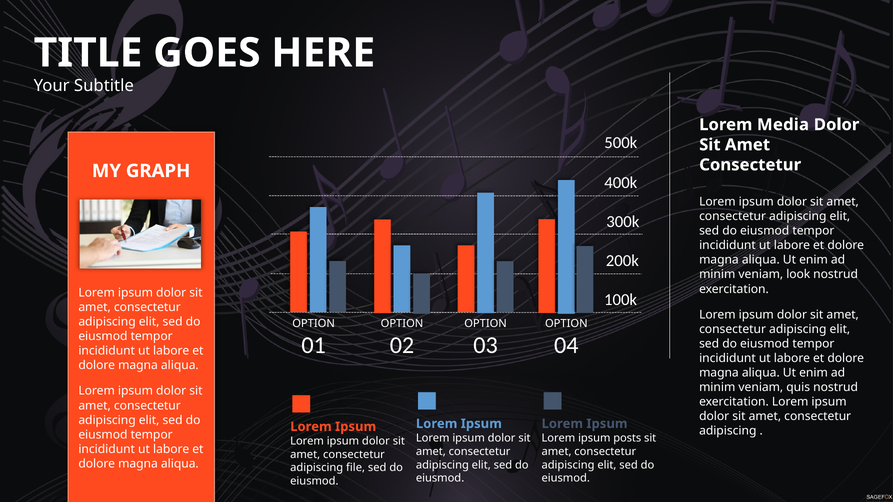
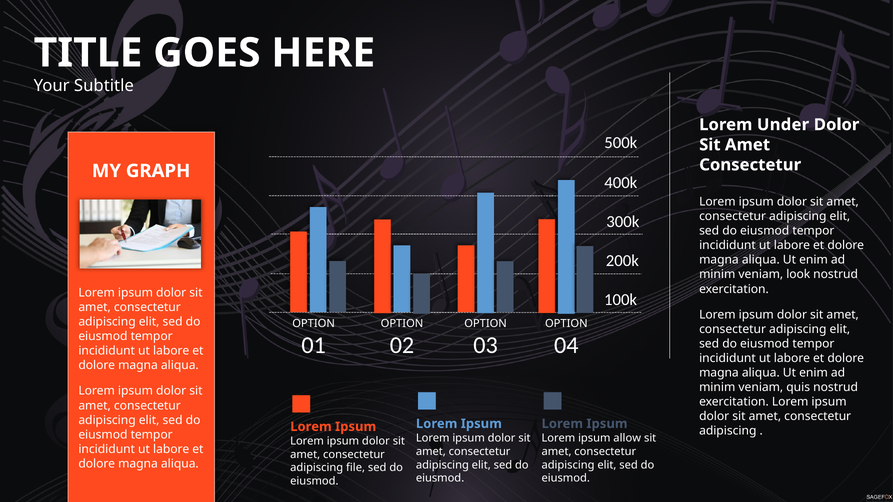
Media: Media -> Under (783, 125)
posts: posts -> allow (627, 438)
